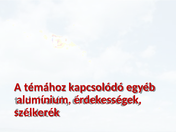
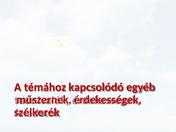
alumínium: alumínium -> műszernek (44, 100)
